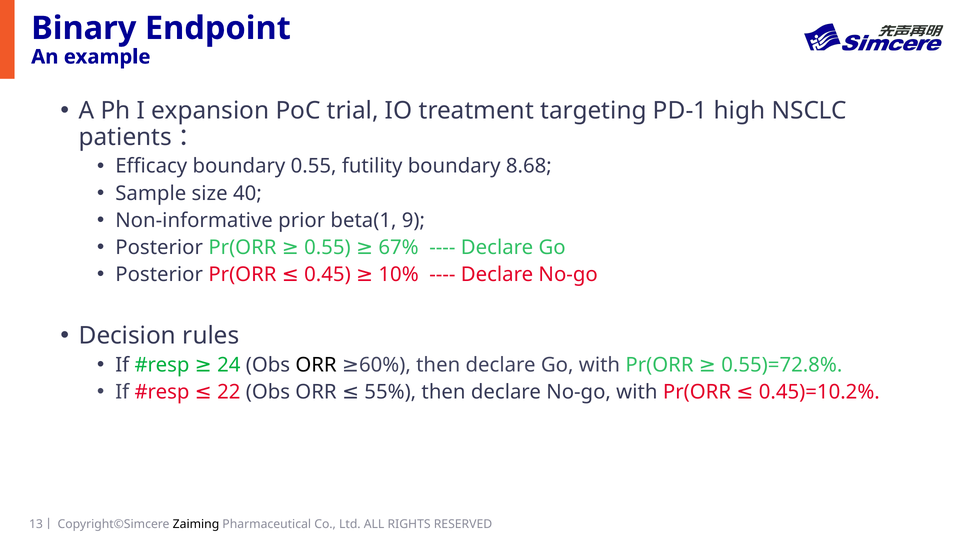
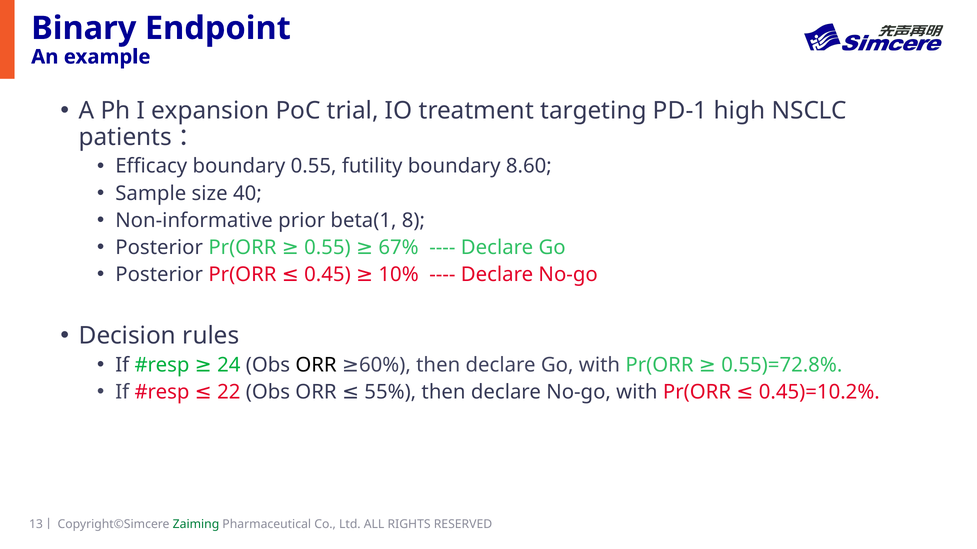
8.68: 8.68 -> 8.60 (529, 166)
9: 9 -> 8 (413, 221)
Zaiming colour: black -> green (196, 525)
